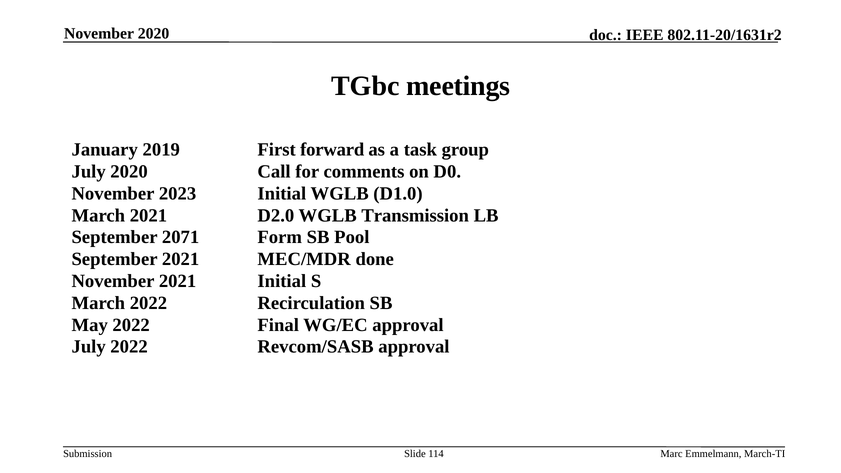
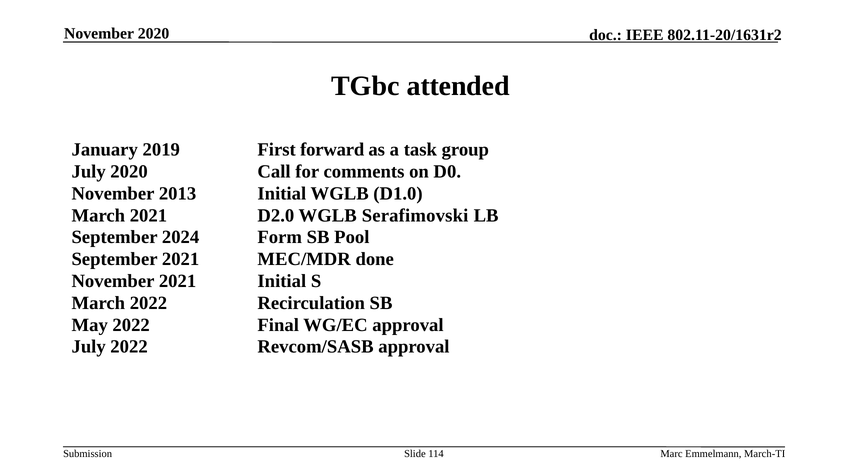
meetings: meetings -> attended (458, 86)
2023: 2023 -> 2013 (178, 193)
Transmission: Transmission -> Serafimovski (415, 215)
2071: 2071 -> 2024 (181, 237)
